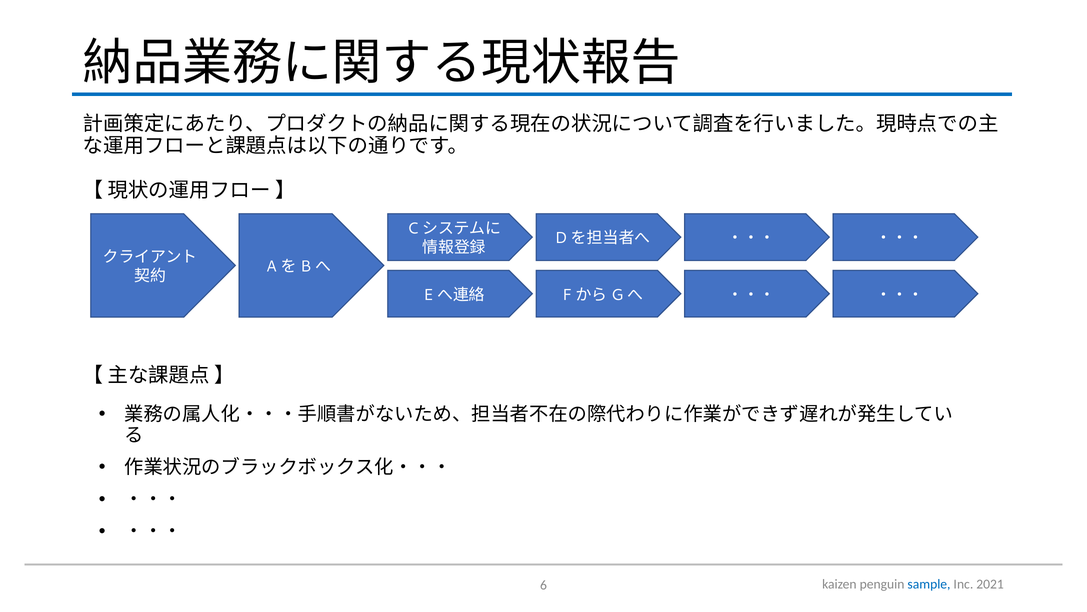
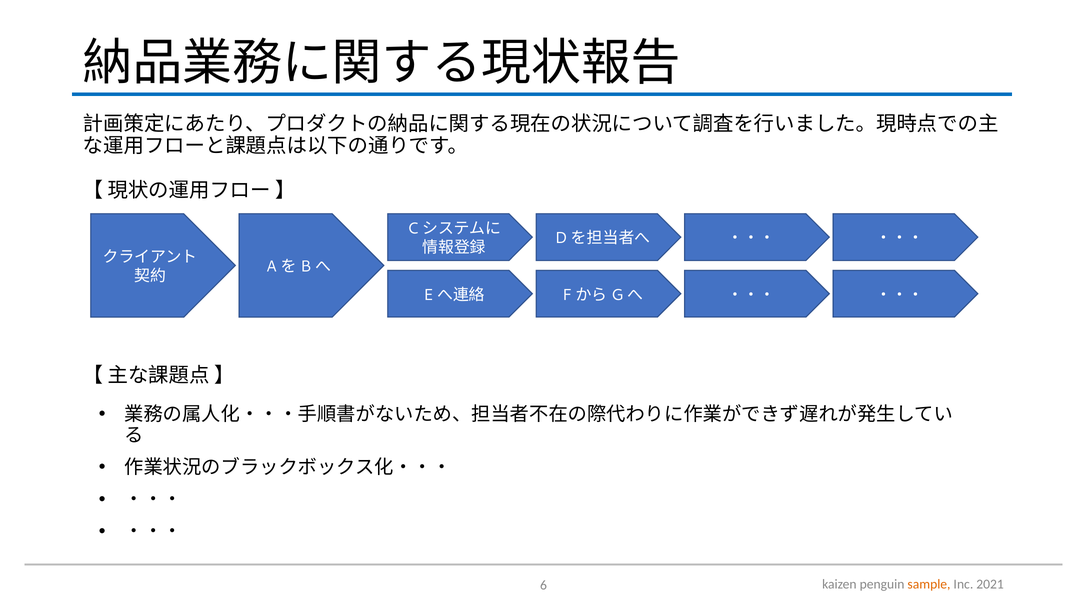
sample colour: blue -> orange (929, 584)
